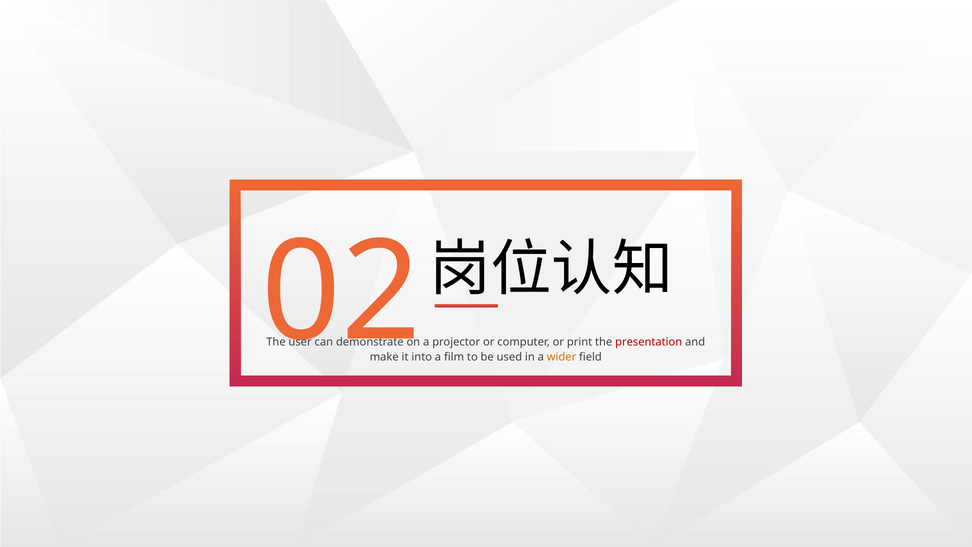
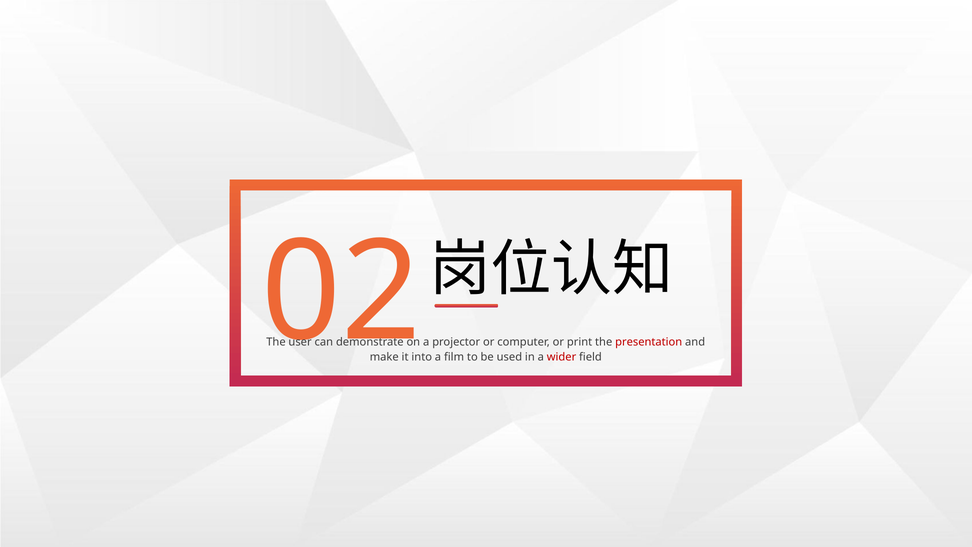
wider colour: orange -> red (562, 357)
